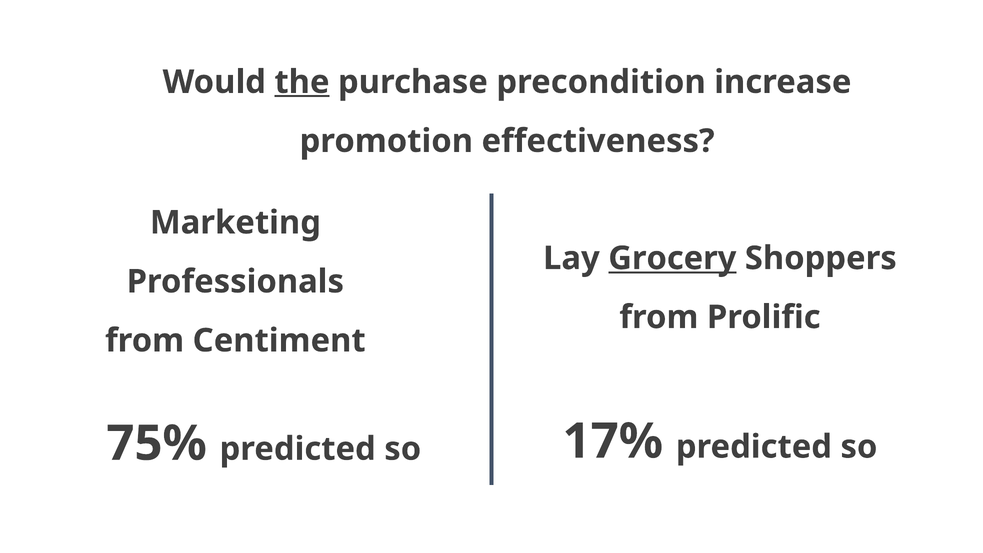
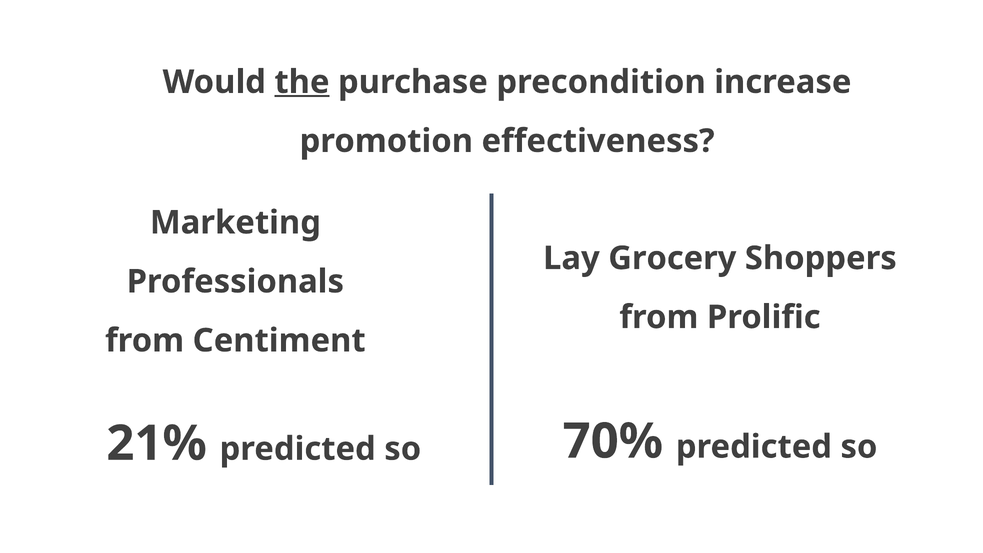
Grocery underline: present -> none (672, 258)
17%: 17% -> 70% (613, 441)
75%: 75% -> 21% (157, 443)
